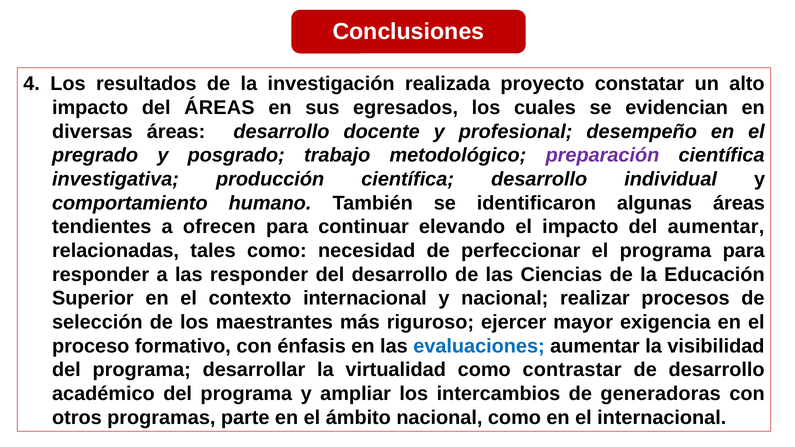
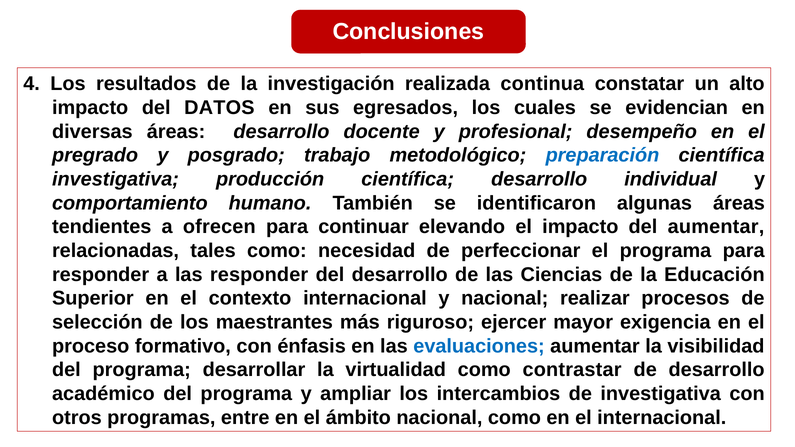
proyecto: proyecto -> continua (542, 84)
del ÁREAS: ÁREAS -> DATOS (219, 108)
preparación colour: purple -> blue (602, 155)
de generadoras: generadoras -> investigativa (661, 394)
parte: parte -> entre (245, 418)
